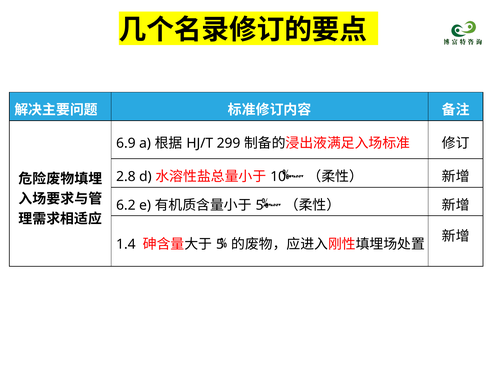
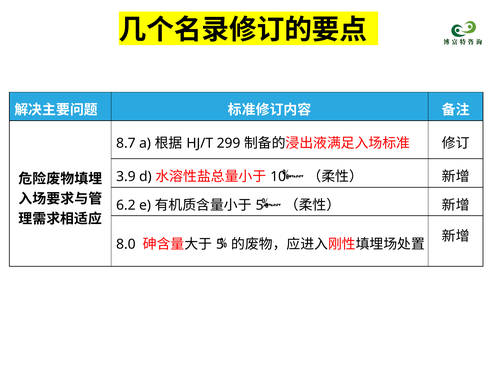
6.9: 6.9 -> 8.7 (126, 143)
2.8: 2.8 -> 3.9 (126, 177)
1.4: 1.4 -> 8.0 (126, 244)
